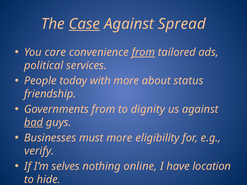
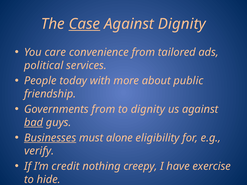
Against Spread: Spread -> Dignity (182, 24)
from underline: present -> none (143, 52)
status: status -> public (189, 81)
Businesses underline: none -> present (50, 138)
must more: more -> alone (120, 138)
selves: selves -> credit (66, 167)
online: online -> creepy (140, 167)
location: location -> exercise (212, 167)
